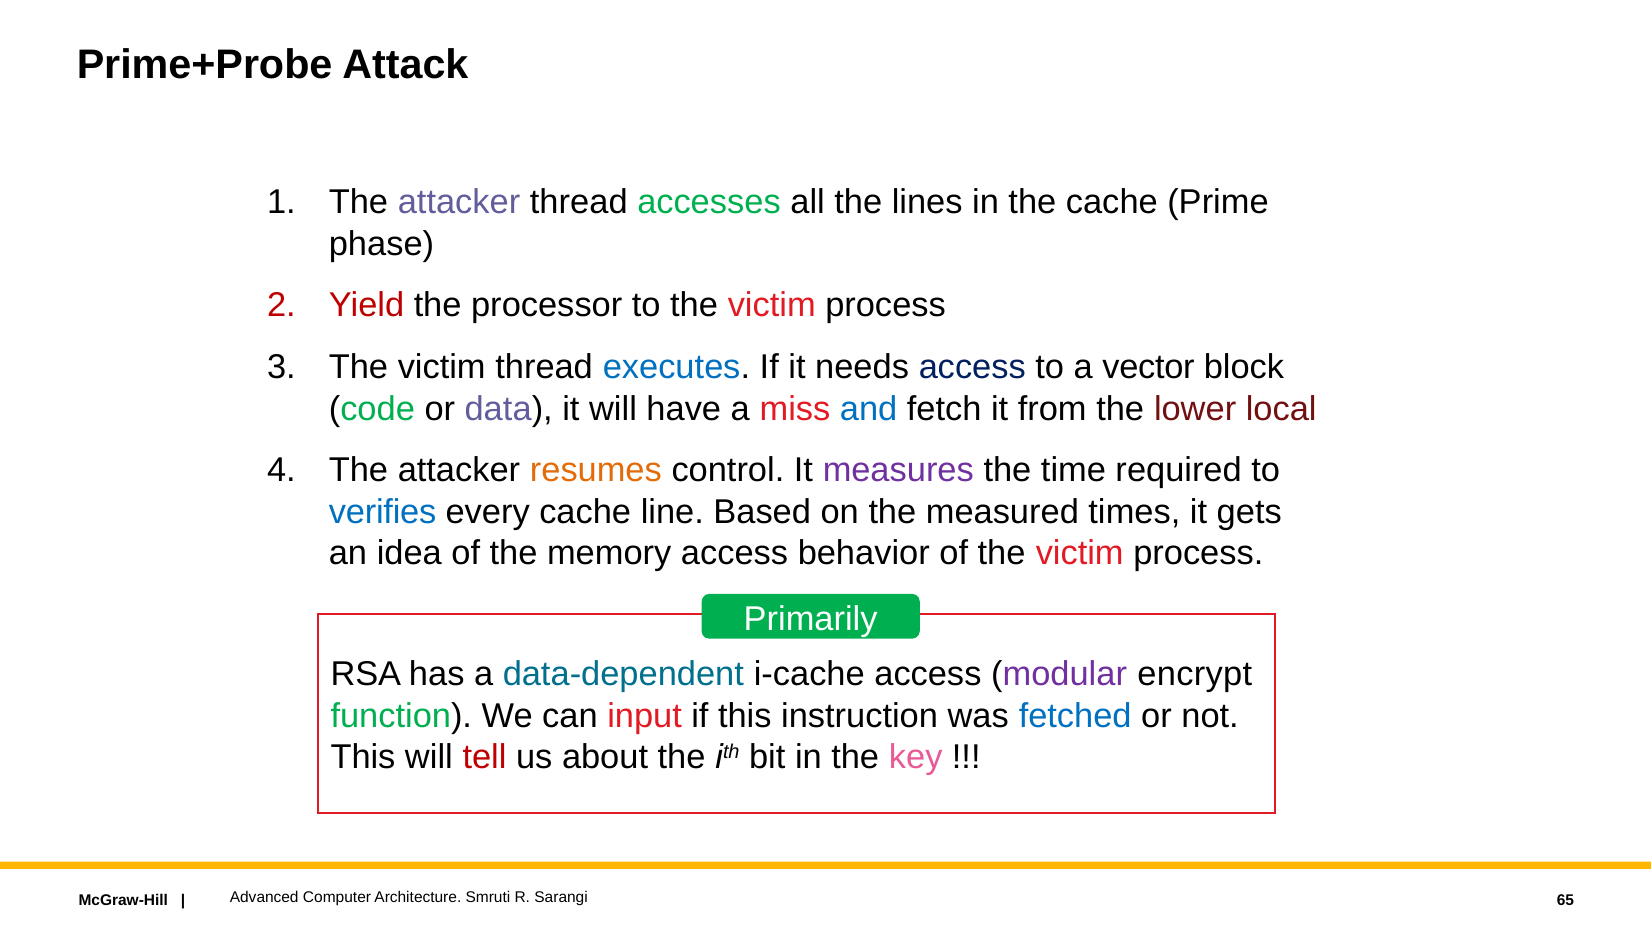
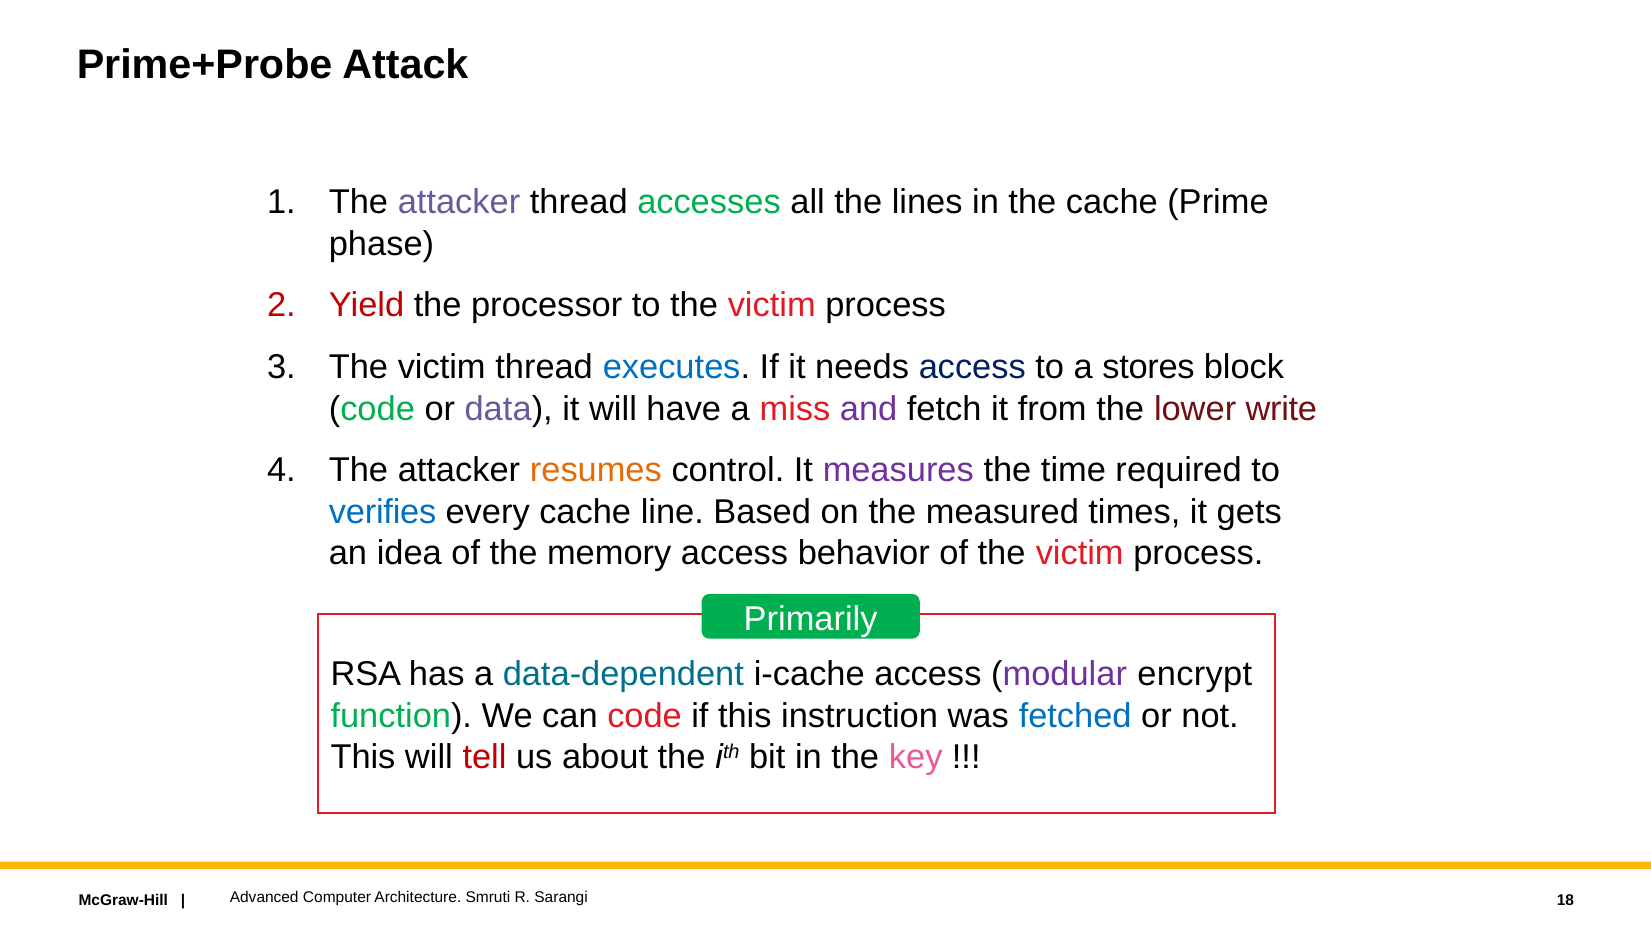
vector: vector -> stores (1148, 368)
and colour: blue -> purple (869, 409)
local: local -> write (1281, 409)
can input: input -> code (645, 716)
65: 65 -> 18 (1565, 901)
